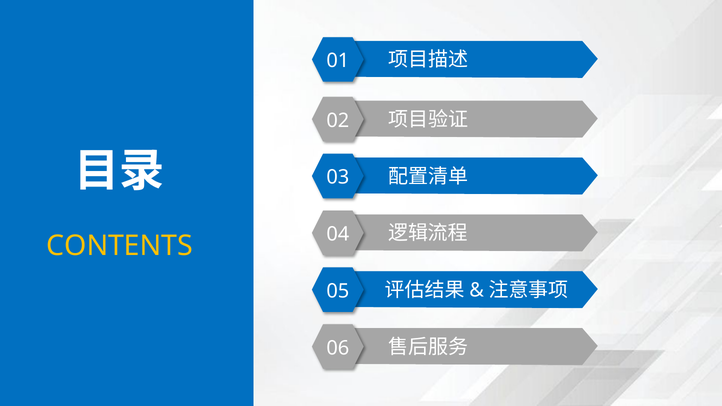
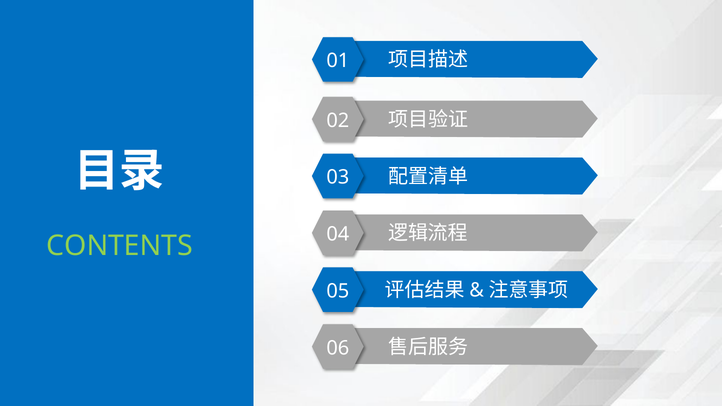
CONTENTS colour: yellow -> light green (120, 246)
